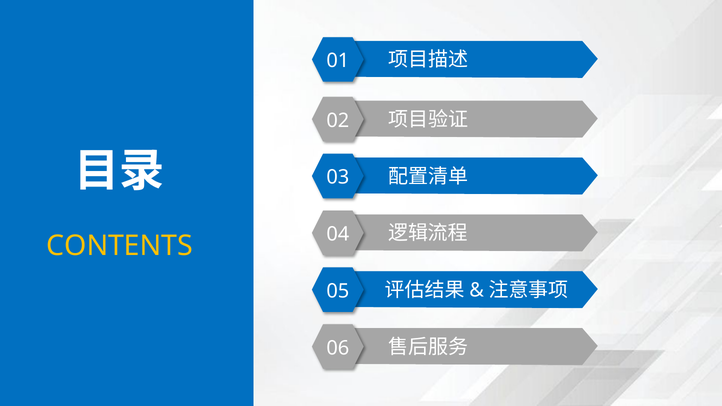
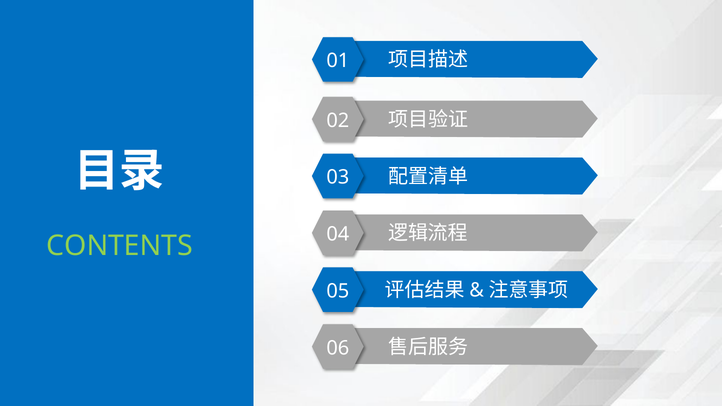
CONTENTS colour: yellow -> light green (120, 246)
